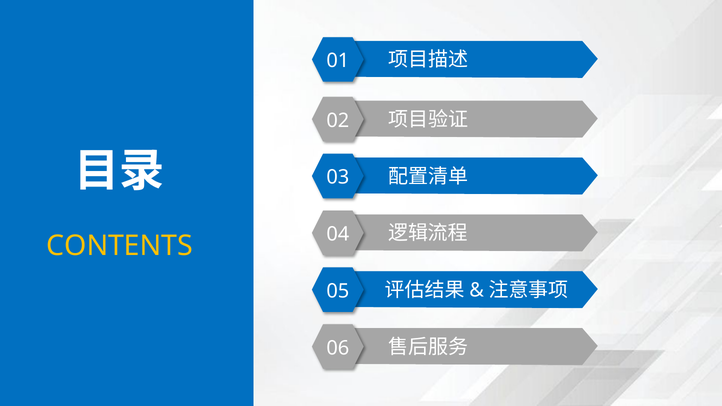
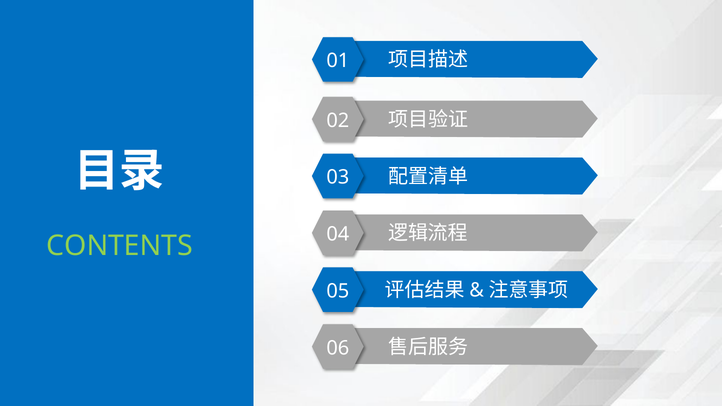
CONTENTS colour: yellow -> light green (120, 246)
